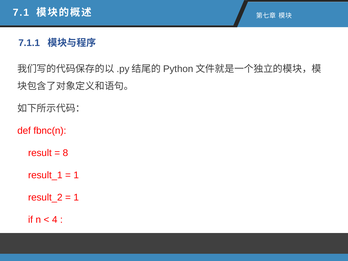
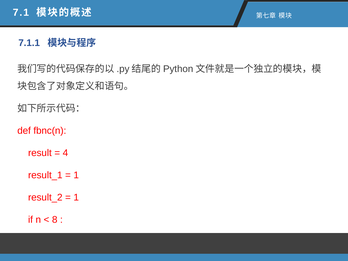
8: 8 -> 4 (65, 153)
4: 4 -> 8 (55, 220)
